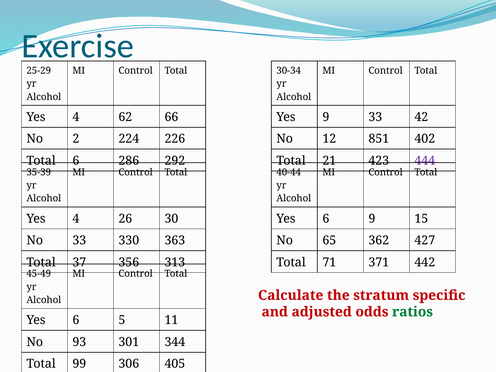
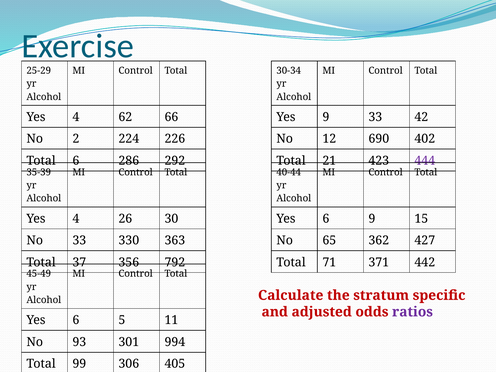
851: 851 -> 690 (379, 139)
313: 313 -> 792 (175, 262)
ratios colour: green -> purple (412, 312)
344: 344 -> 994 (175, 342)
